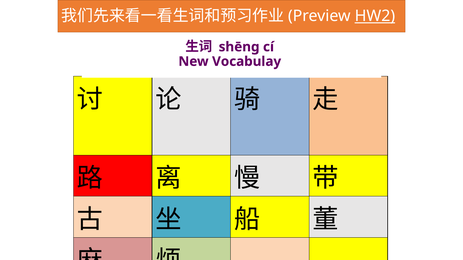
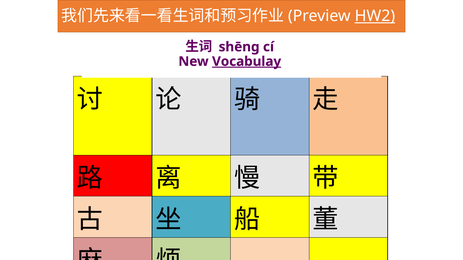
Vocabulay underline: none -> present (247, 62)
